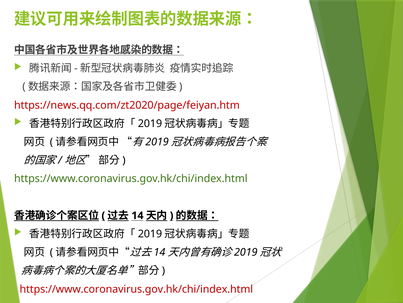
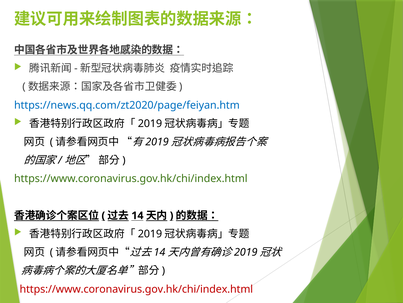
https://news.qq.com/zt2020/page/feiyan.htm colour: red -> blue (127, 105)
